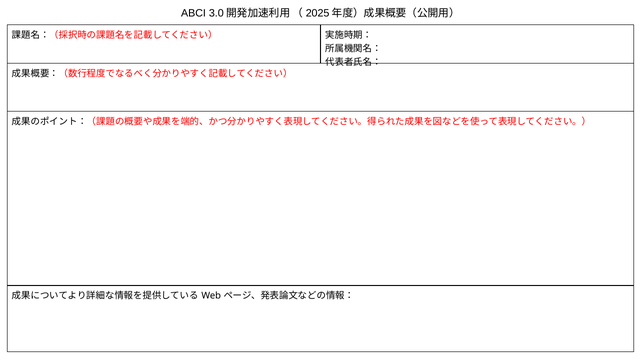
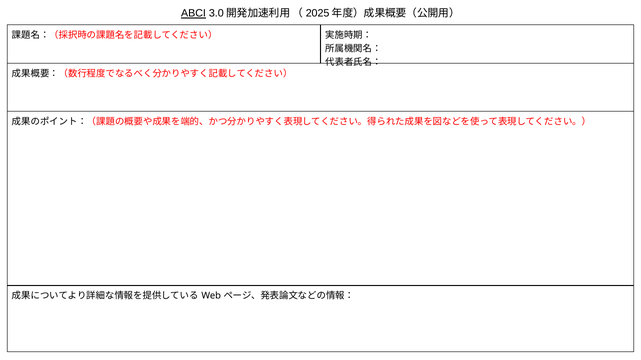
ABCI underline: none -> present (194, 13)
